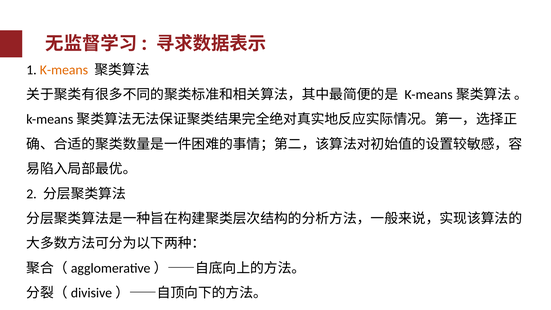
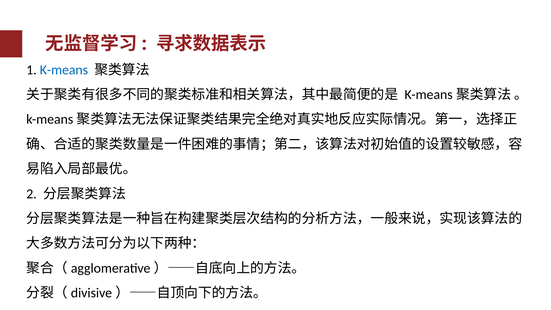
K-means colour: orange -> blue (64, 70)
